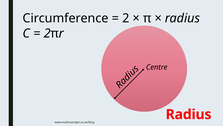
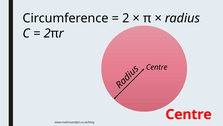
www.mathssandpit.co.uk/blog Radius: Radius -> Centre (189, 114)
